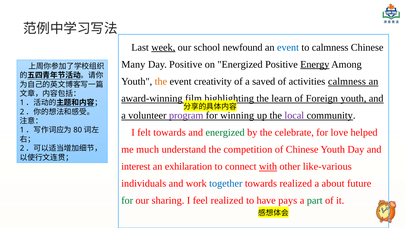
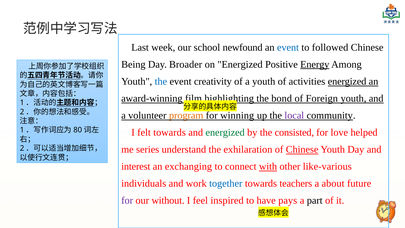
week underline: present -> none (163, 47)
to calmness: calmness -> followed (330, 47)
Many: Many -> Being (133, 64)
Day Positive: Positive -> Broader (186, 64)
the colour: orange -> blue (161, 81)
a saved: saved -> youth (264, 81)
activities calmness: calmness -> energized (347, 81)
learn: learn -> bond (282, 98)
program colour: purple -> orange (186, 115)
celebrate: celebrate -> consisted (294, 132)
much: much -> series (148, 149)
competition: competition -> exhilaration (248, 149)
Chinese underline: none -> present (302, 149)
exhilaration: exhilaration -> exchanging (188, 166)
towards realized: realized -> teachers (296, 183)
for colour: green -> purple (127, 200)
sharing: sharing -> without (168, 200)
feel realized: realized -> inspired (227, 200)
part colour: green -> black (315, 200)
